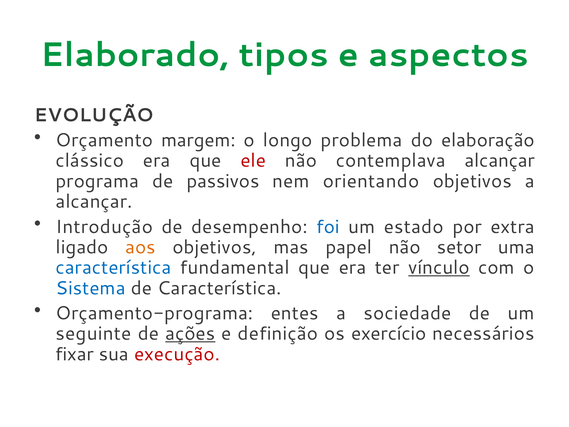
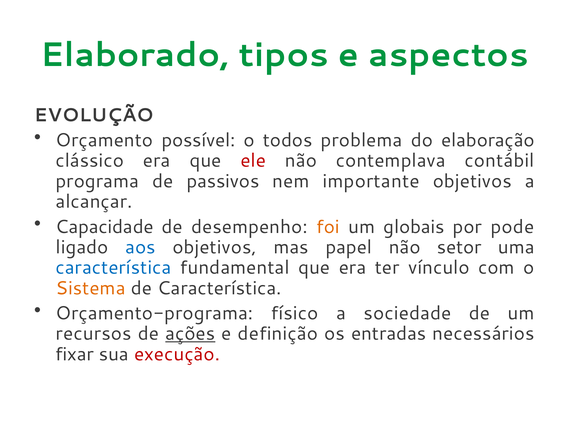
margem: margem -> possível (198, 140)
longo: longo -> todos (288, 140)
contemplava alcançar: alcançar -> contábil (500, 161)
orientando: orientando -> importante (371, 181)
Introdução: Introdução -> Capacidade (104, 227)
foi colour: blue -> orange (328, 227)
estado: estado -> globais (414, 227)
extra: extra -> pode (512, 227)
aos colour: orange -> blue (140, 247)
vínculo underline: present -> none (439, 268)
Sistema colour: blue -> orange (91, 288)
entes: entes -> físico (295, 313)
seguinte: seguinte -> recursos (94, 334)
exercício: exercício -> entradas (389, 334)
